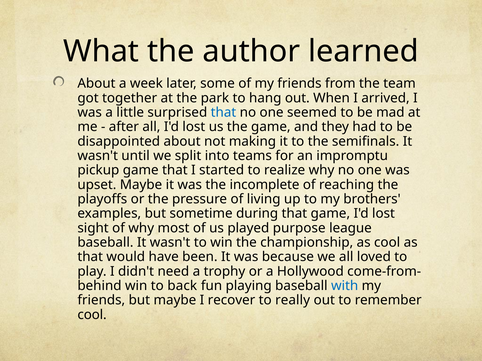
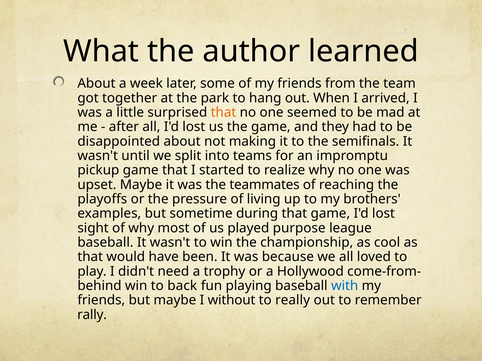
that colour: blue -> orange (223, 113)
incomplete: incomplete -> teammates (265, 185)
recover: recover -> without (232, 301)
cool: cool -> rally (92, 315)
